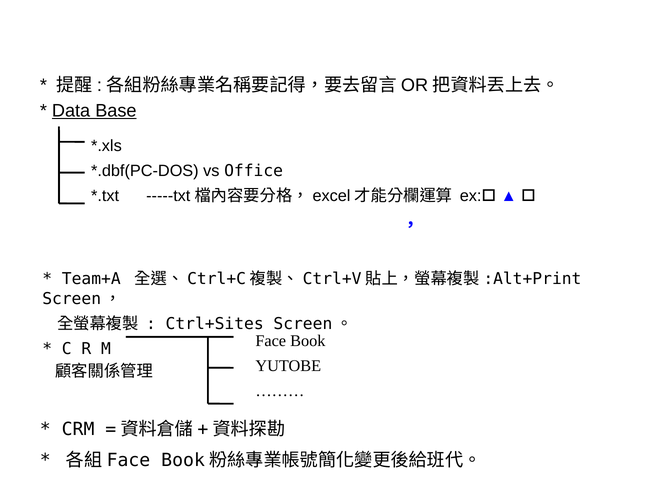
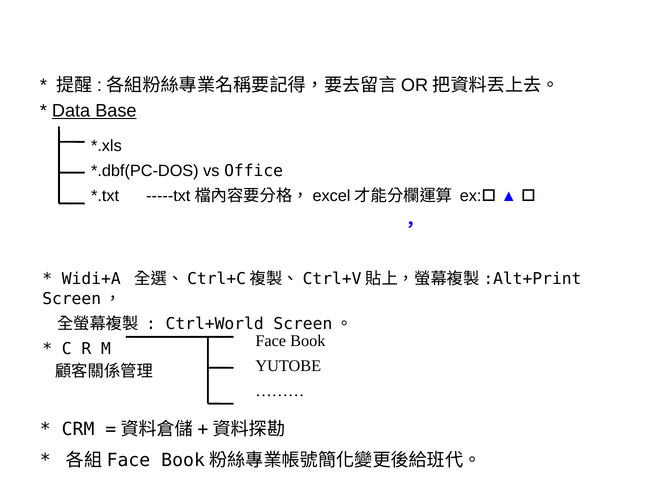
Team+A: Team+A -> Widi+A (91, 279)
Ctrl+Sites: Ctrl+Sites -> Ctrl+World (215, 324)
